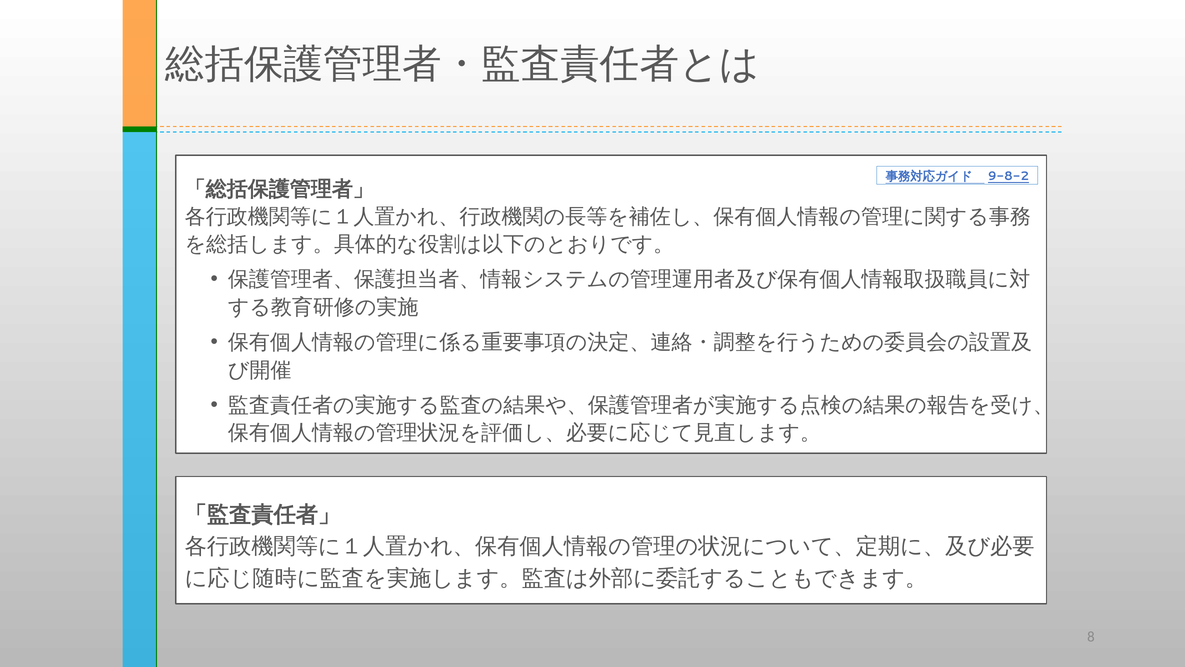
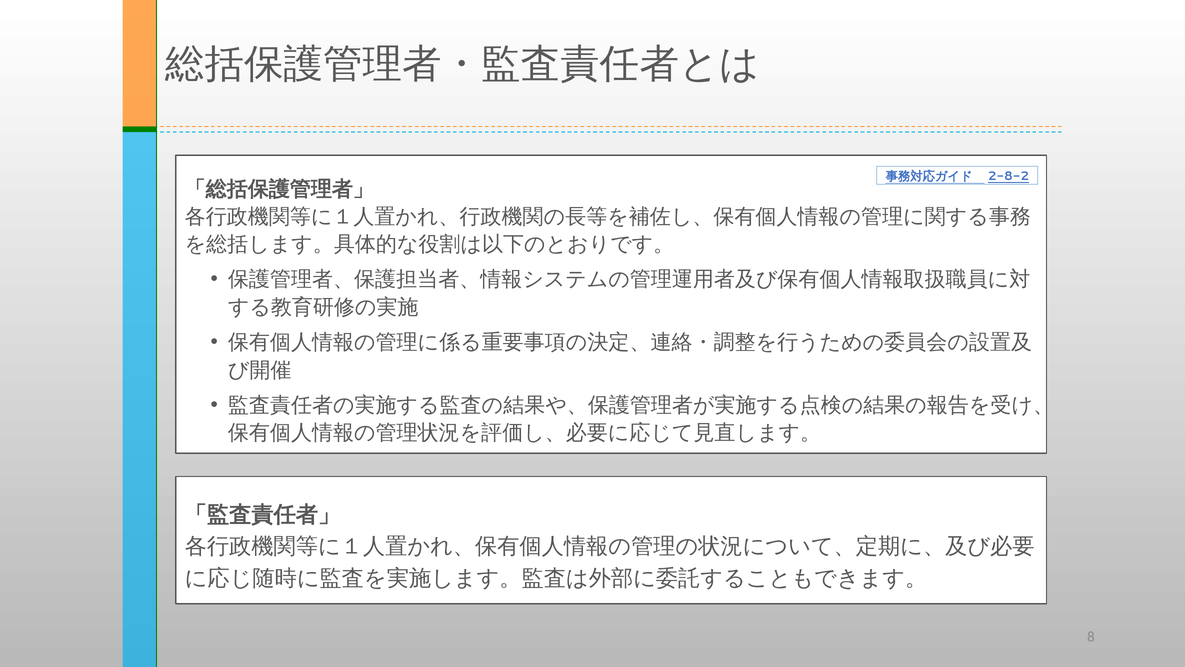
9-8-2: 9-8-2 -> 2-8-2 (1008, 176)
